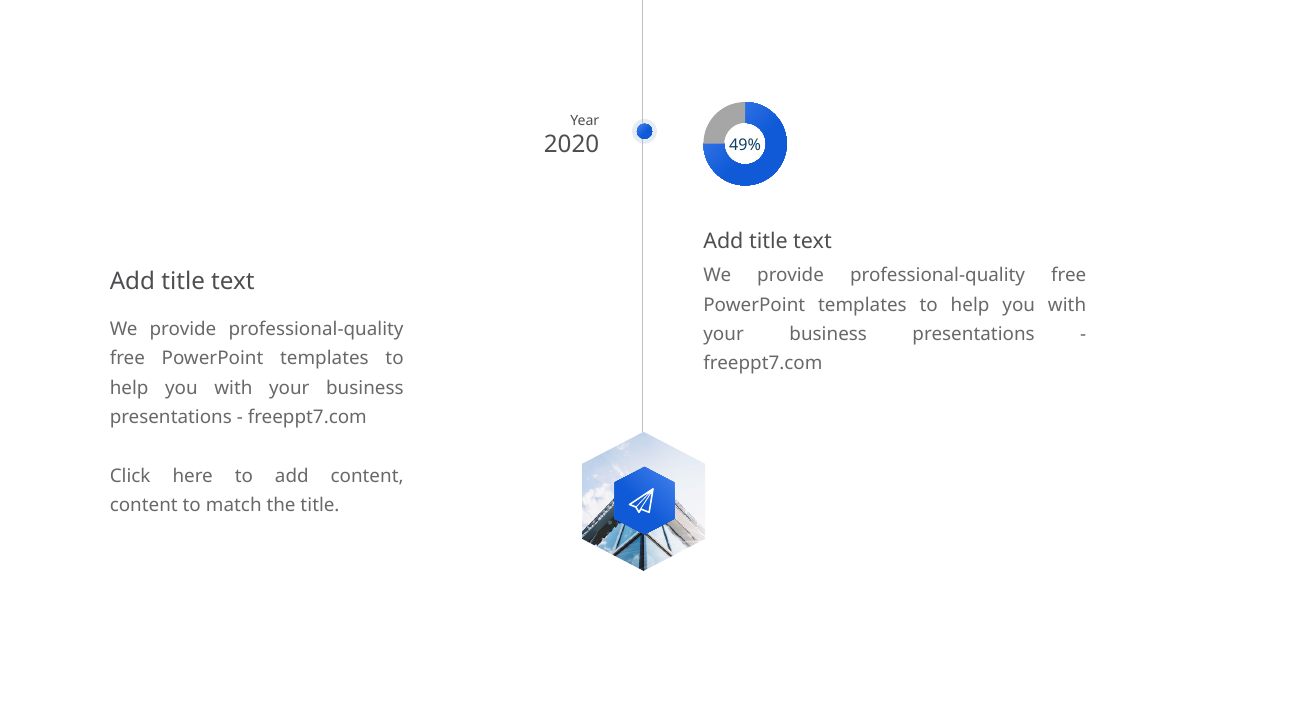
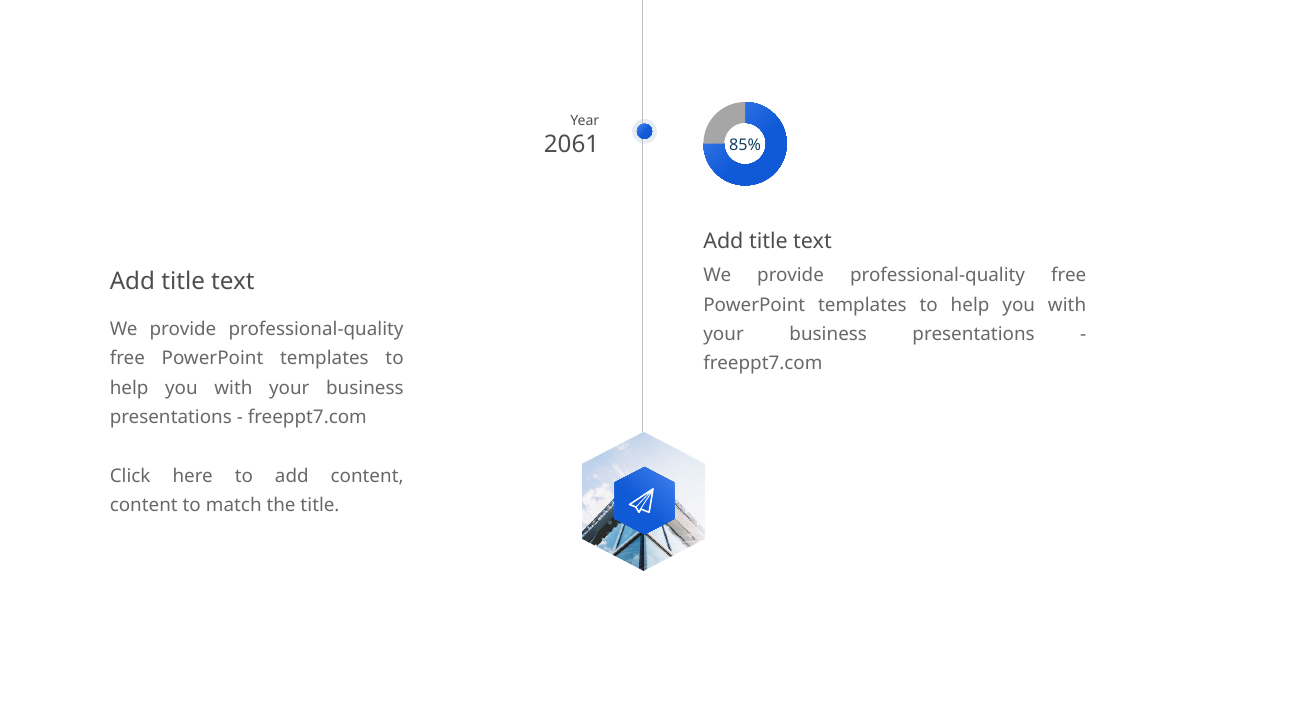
2020: 2020 -> 2061 (572, 145)
49%: 49% -> 85% (745, 145)
